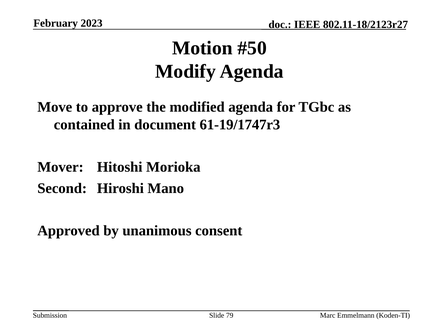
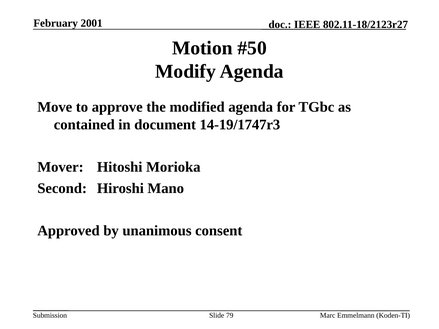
2023: 2023 -> 2001 (92, 23)
61-19/1747r3: 61-19/1747r3 -> 14-19/1747r3 (240, 125)
